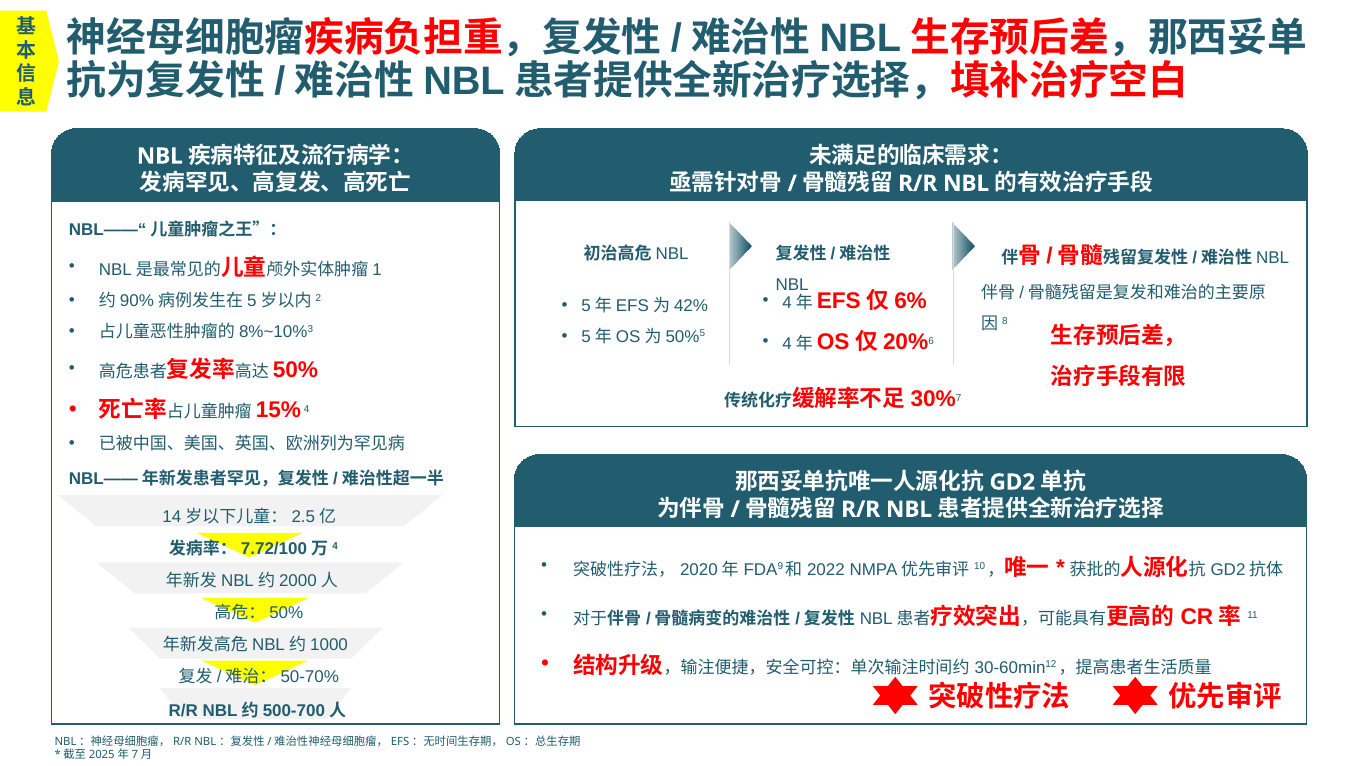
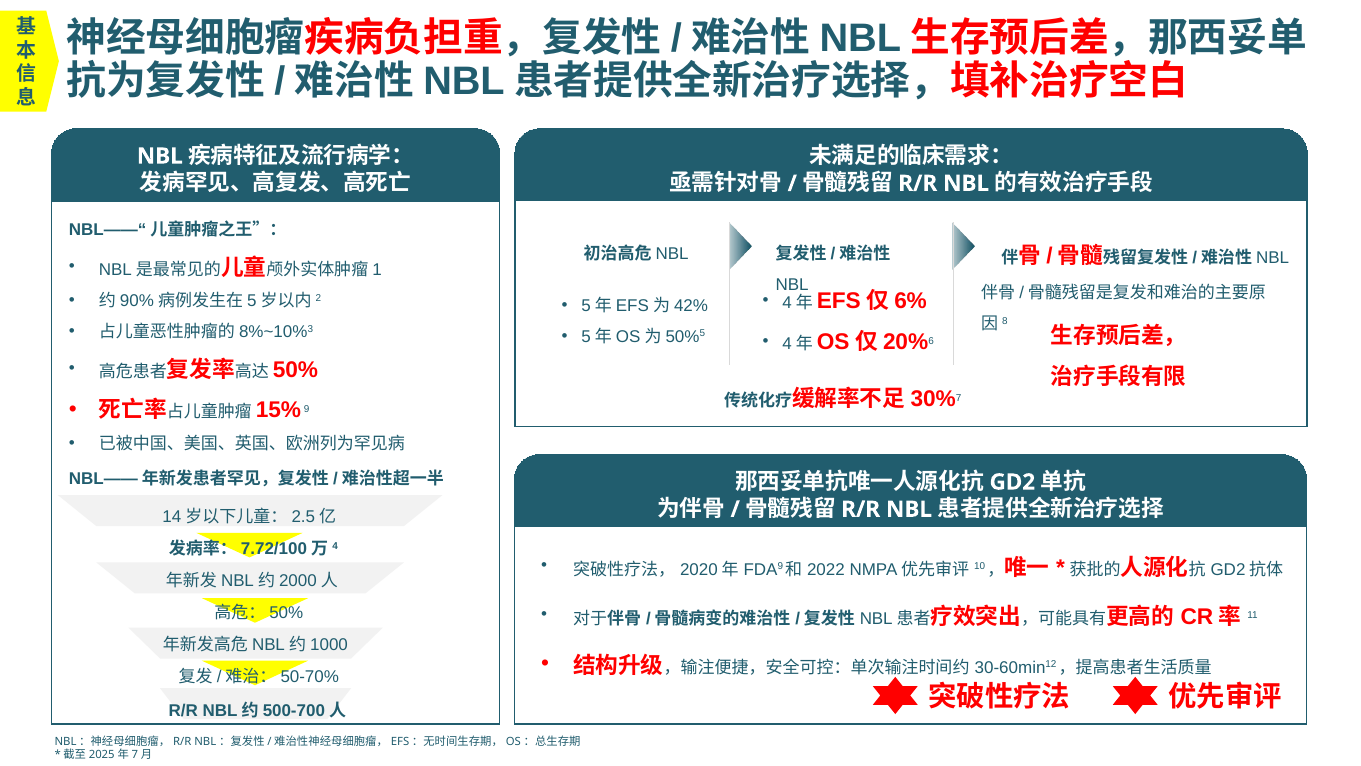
4: 4 -> 9 (307, 409)
